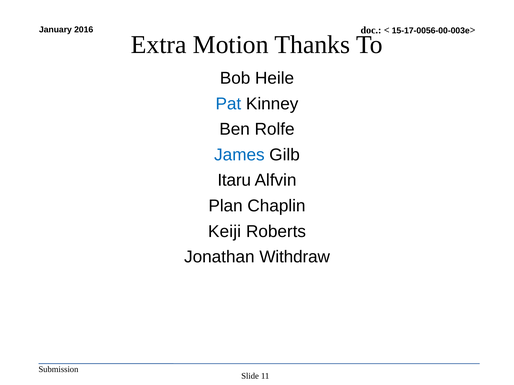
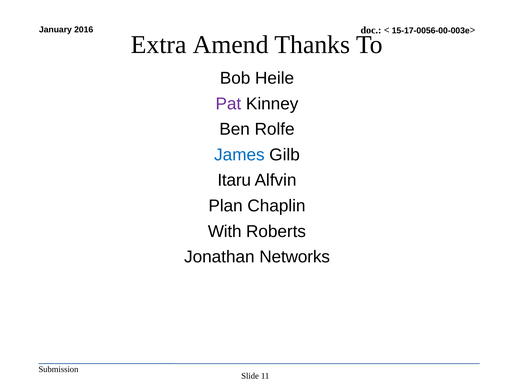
Motion: Motion -> Amend (231, 45)
Pat colour: blue -> purple (228, 104)
Keiji: Keiji -> With (225, 232)
Withdraw: Withdraw -> Networks (295, 257)
